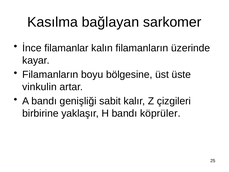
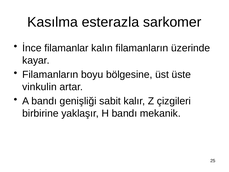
bağlayan: bağlayan -> esterazla (110, 22)
köprüler: köprüler -> mekanik (160, 113)
